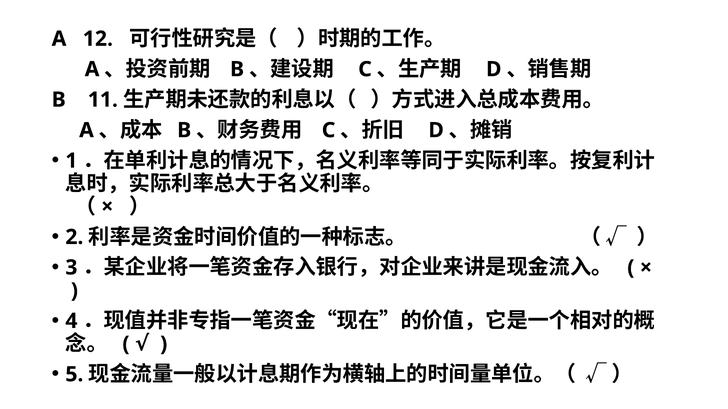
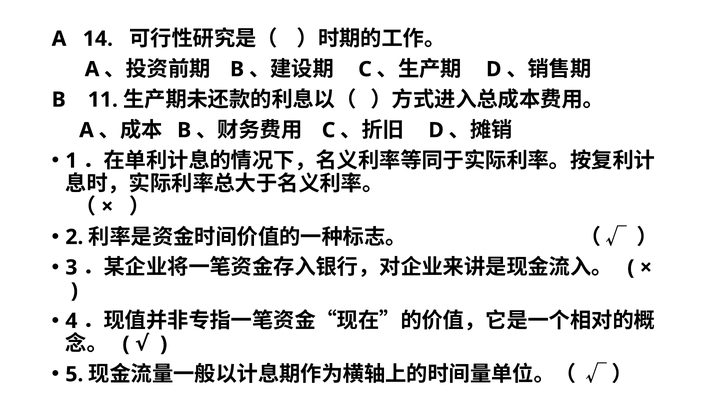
12: 12 -> 14 (98, 39)
